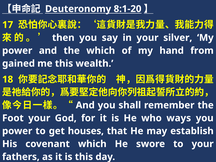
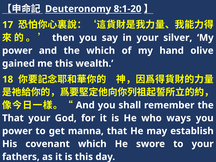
from: from -> olive (202, 51)
Foot: Foot -> That (13, 118)
houses: houses -> manna (86, 131)
